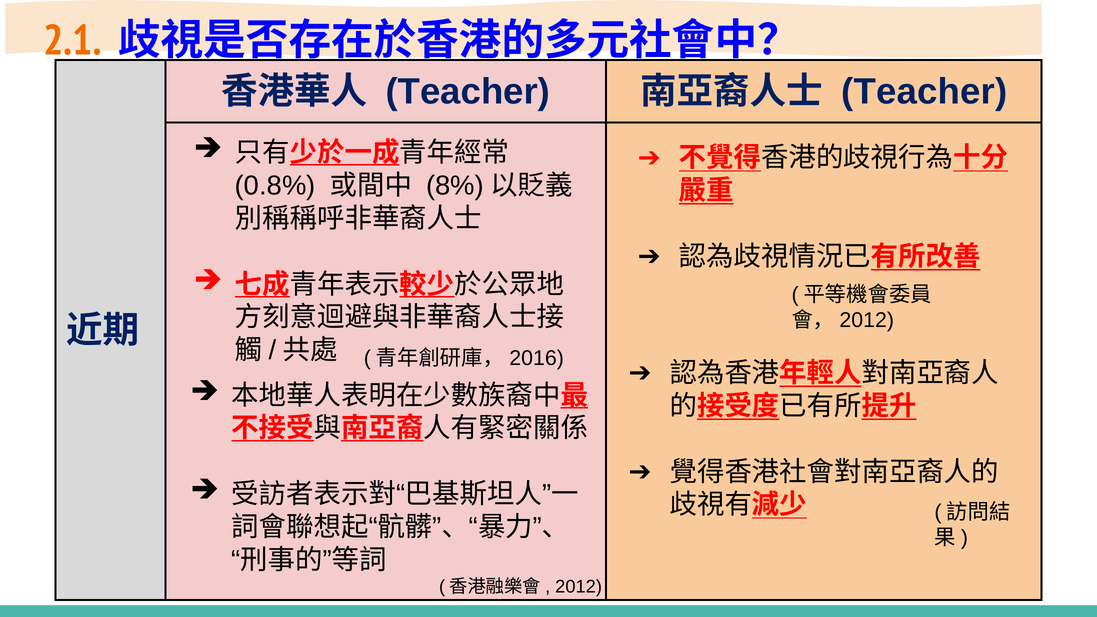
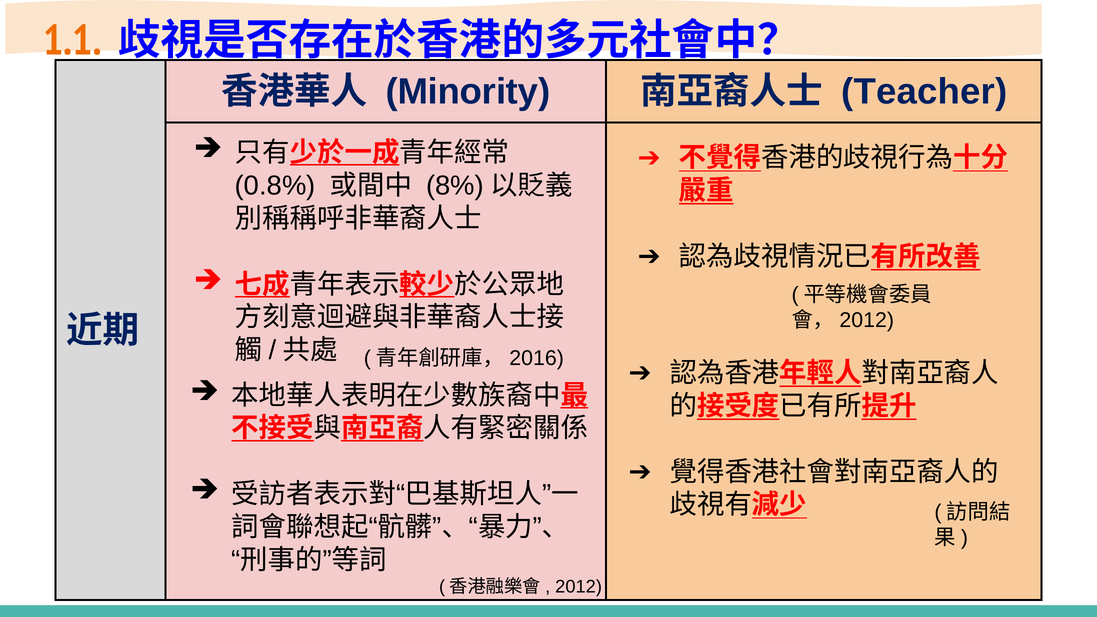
2.1: 2.1 -> 1.1 (72, 41)
Teacher: Teacher -> Minority (468, 92)
